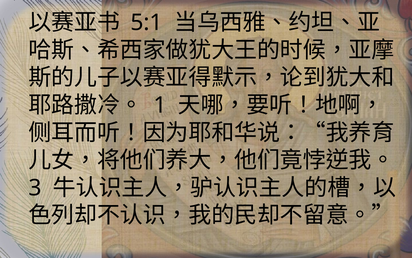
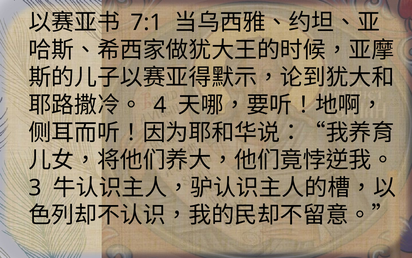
5:1: 5:1 -> 7:1 (147, 23)
1: 1 -> 4 (160, 105)
